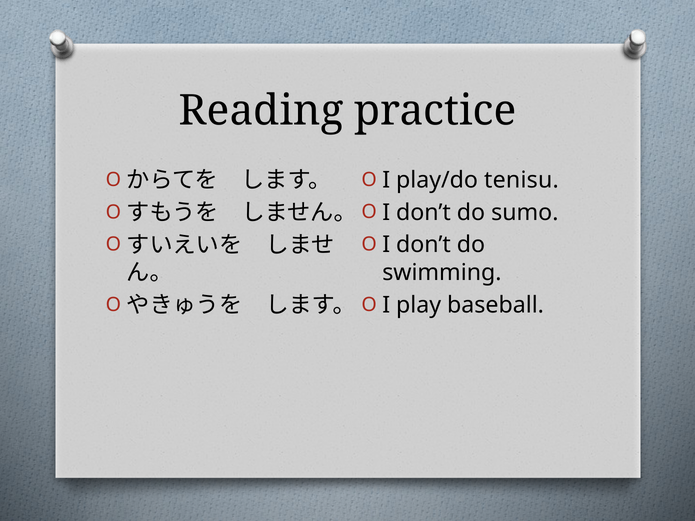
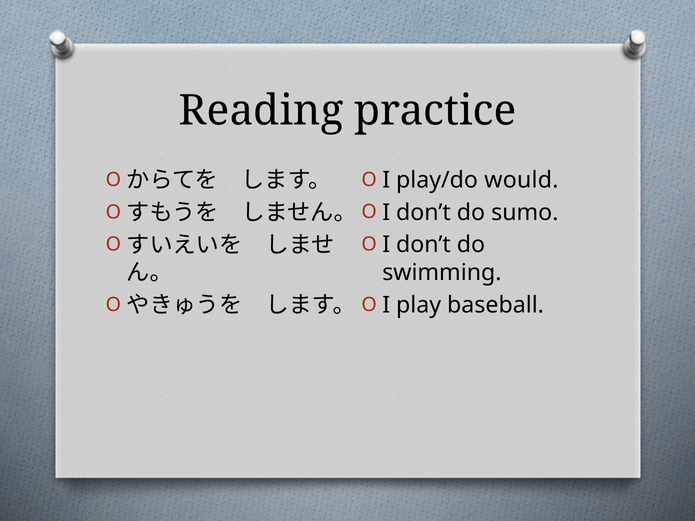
tenisu: tenisu -> would (521, 180)
